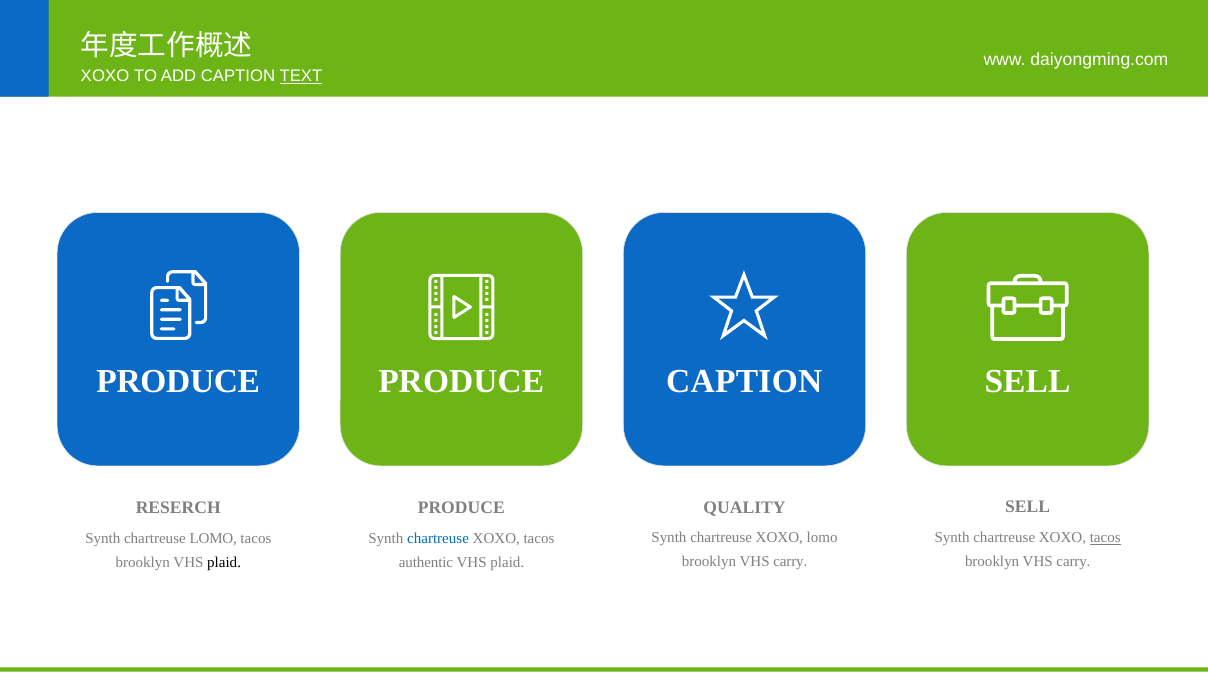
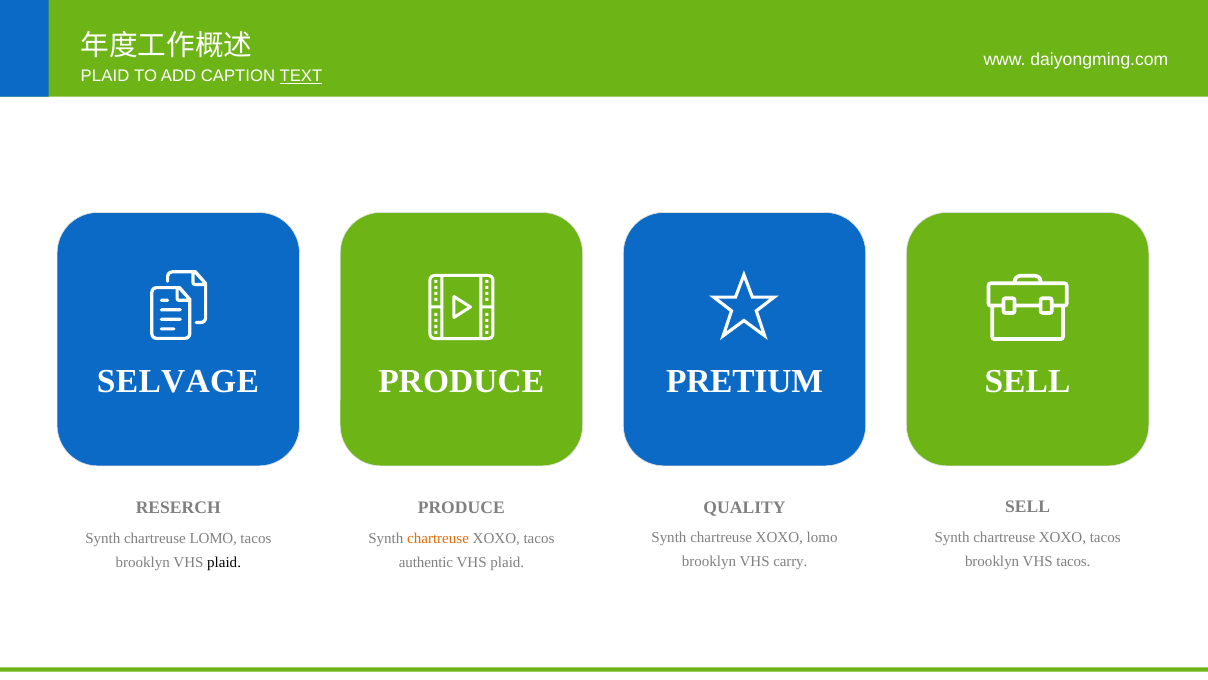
XOXO: XOXO -> PLAID (105, 76)
PRODUCE: PRODUCE -> SELVAGE (178, 382)
PRODUCE CAPTION: CAPTION -> PRETIUM (744, 382)
tacos underline: present -> none (1105, 537)
chartreuse colour: blue -> orange (438, 538)
carry: carry -> tacos (1073, 561)
